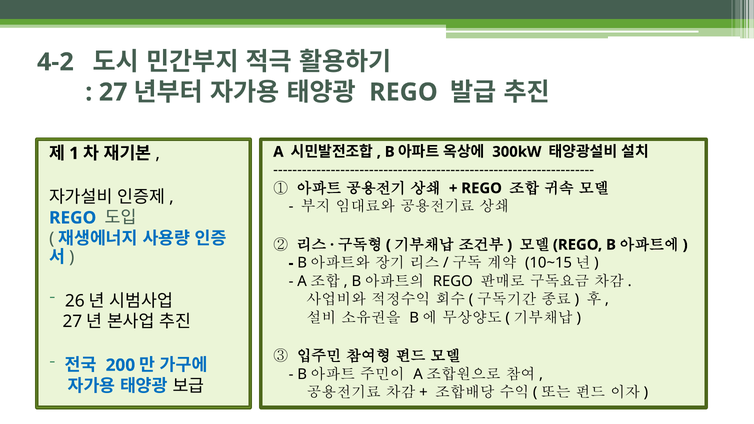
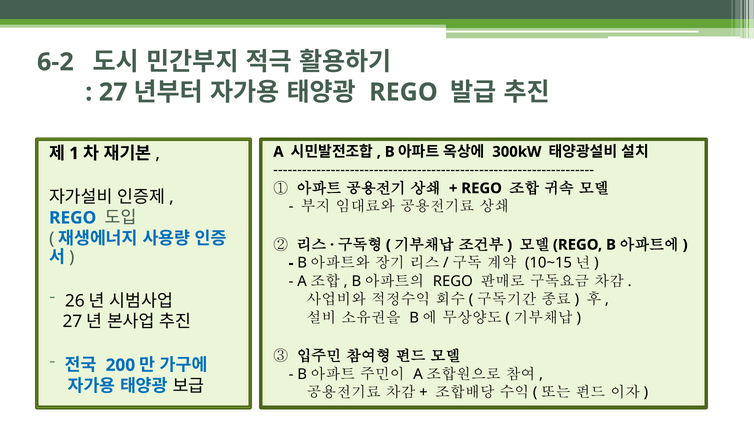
4-2: 4-2 -> 6-2 (55, 62)
